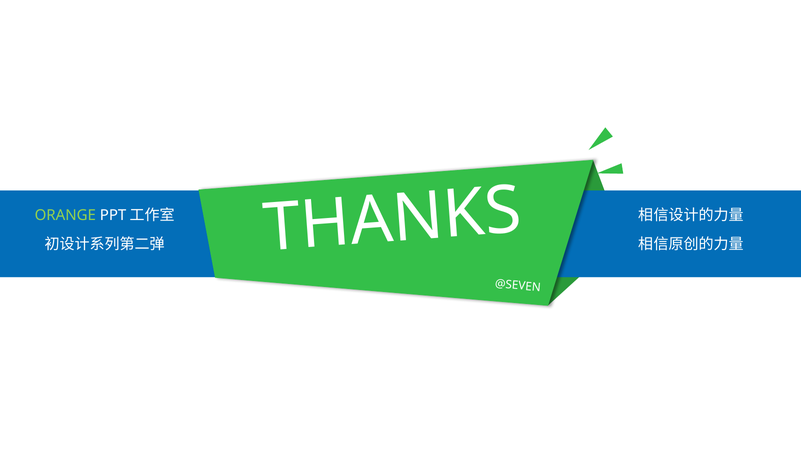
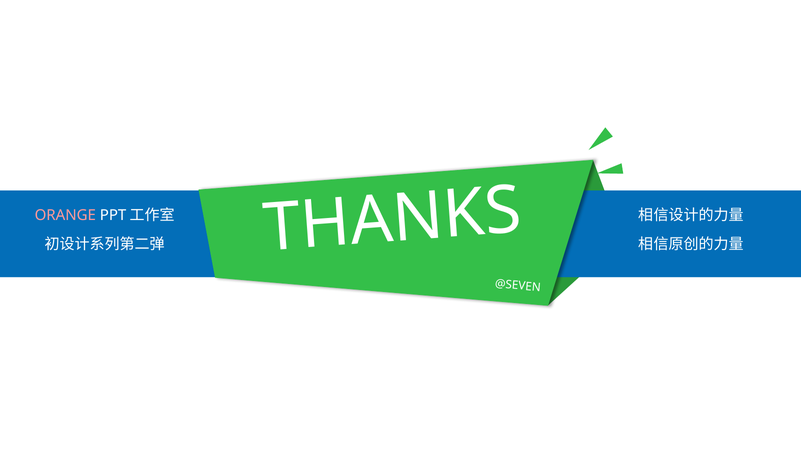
ORANGE colour: light green -> pink (65, 215)
